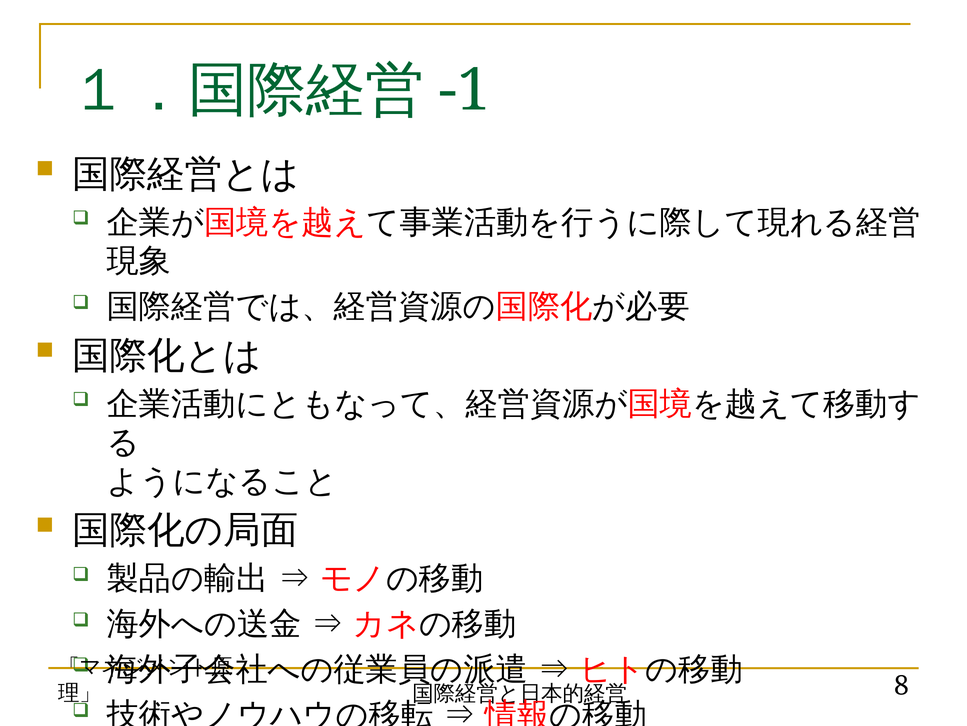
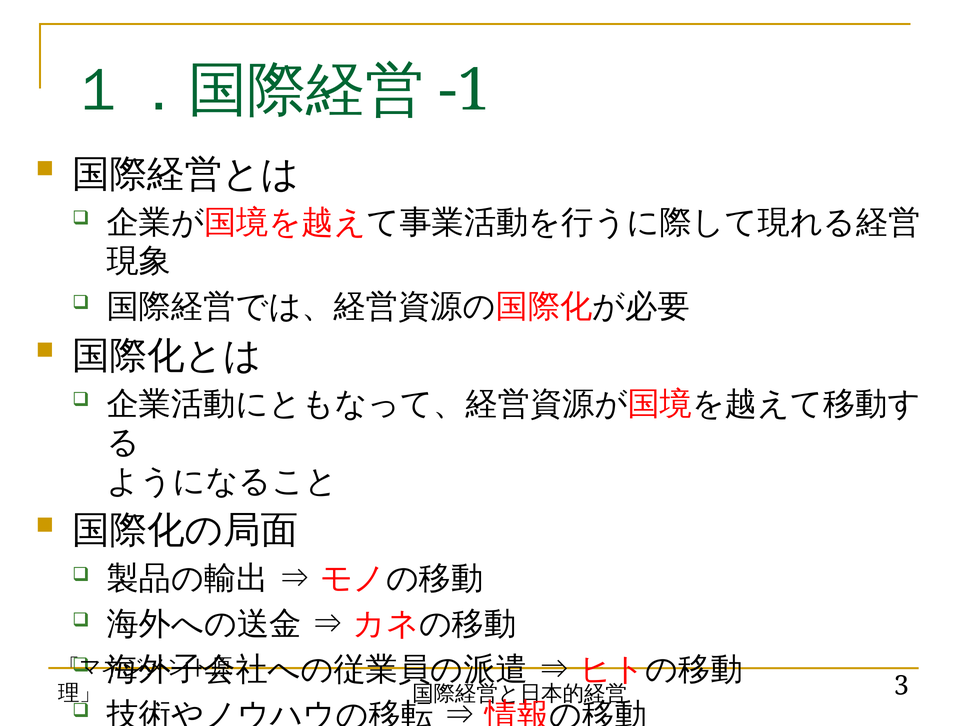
8: 8 -> 3 (901, 685)
